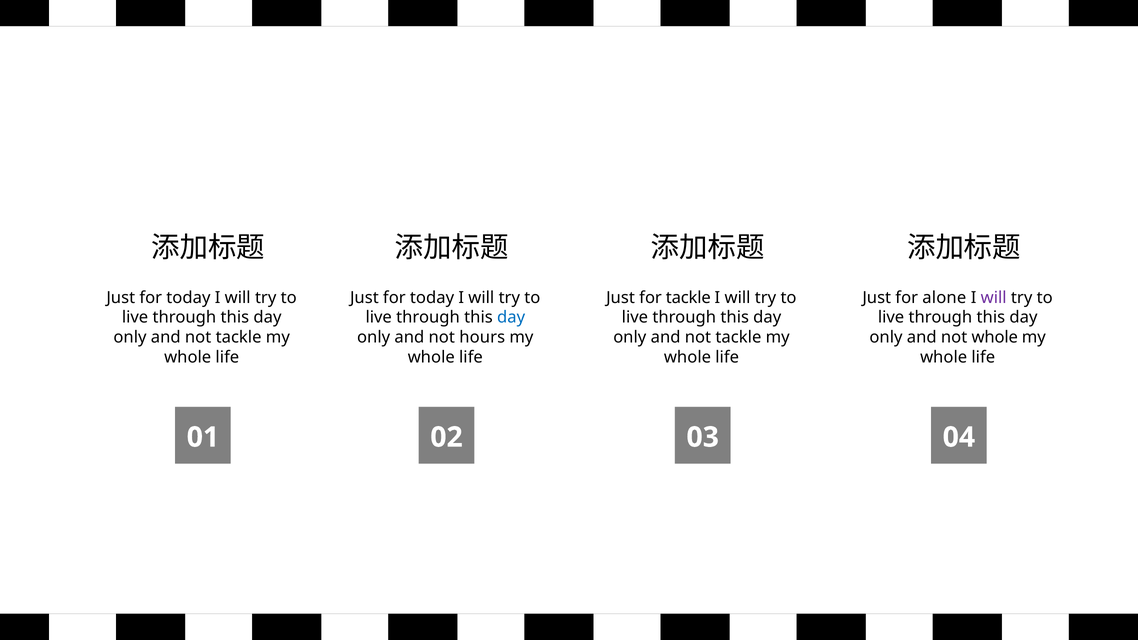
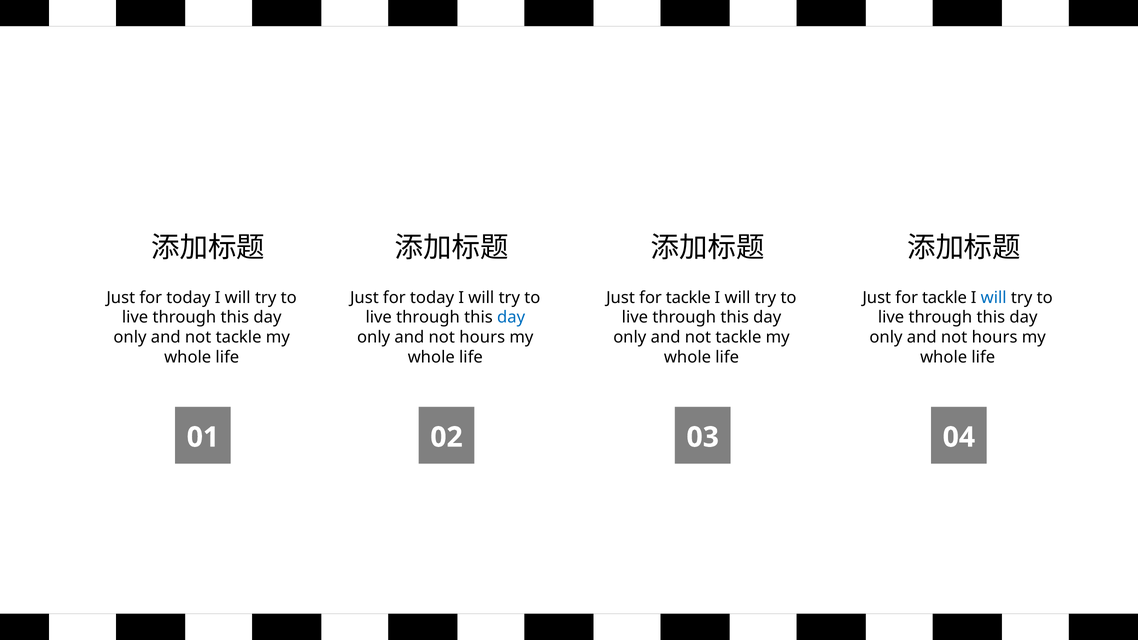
alone: alone -> tackle (944, 298)
will colour: purple -> blue (994, 298)
whole: whole -> hours (995, 337)
